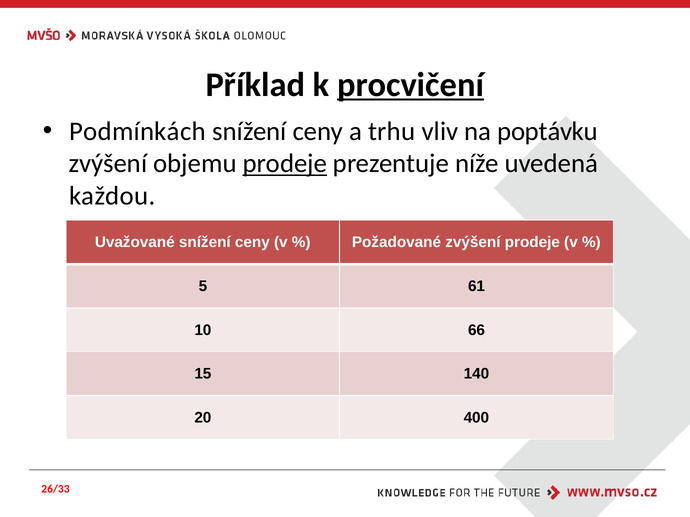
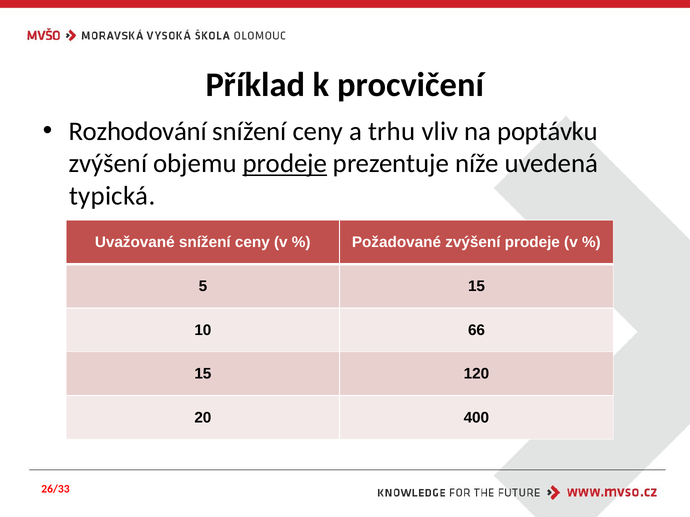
procvičení underline: present -> none (411, 85)
Podmínkách: Podmínkách -> Rozhodování (138, 132)
každou: každou -> typická (112, 196)
5 61: 61 -> 15 (476, 287)
140: 140 -> 120 (476, 374)
